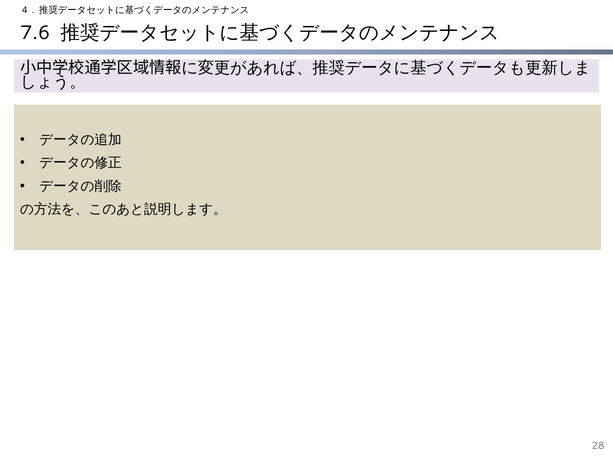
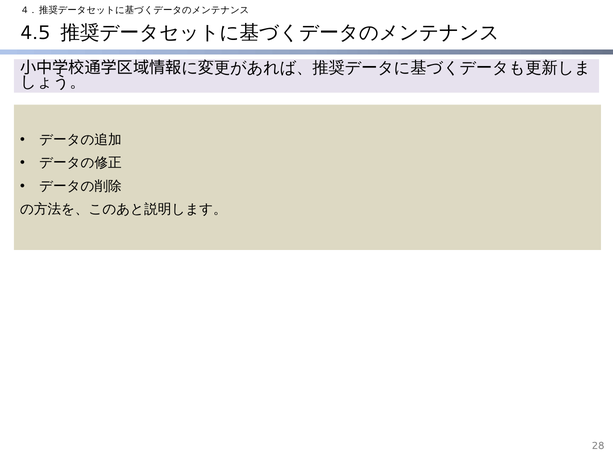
7.6: 7.6 -> 4.5 (35, 33)
